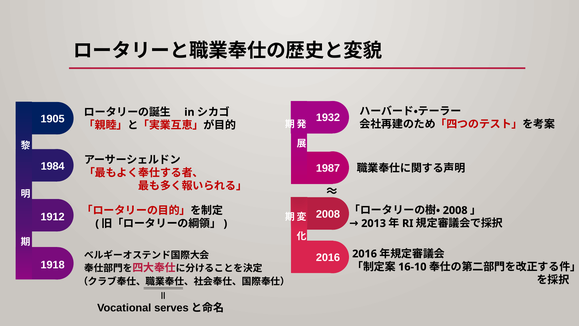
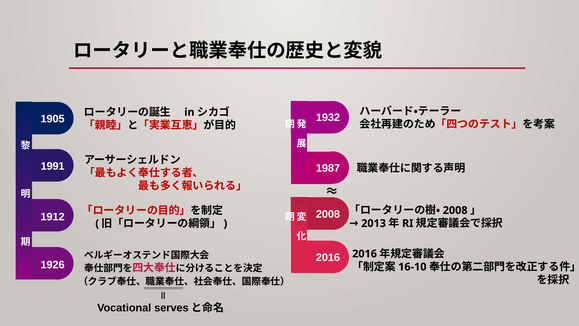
1984: 1984 -> 1991 (53, 166)
1918: 1918 -> 1926 (53, 265)
